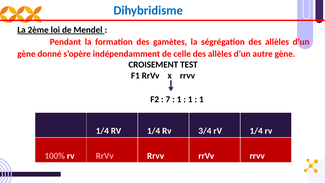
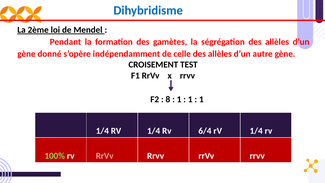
7: 7 -> 8 (168, 99)
3/4: 3/4 -> 6/4 (205, 131)
100% colour: pink -> light green (55, 156)
